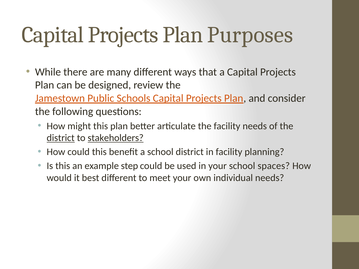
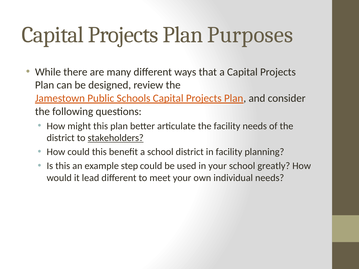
district underline: present -> none (61, 138)
spaces: spaces -> greatly (274, 166)
best: best -> lead (91, 178)
